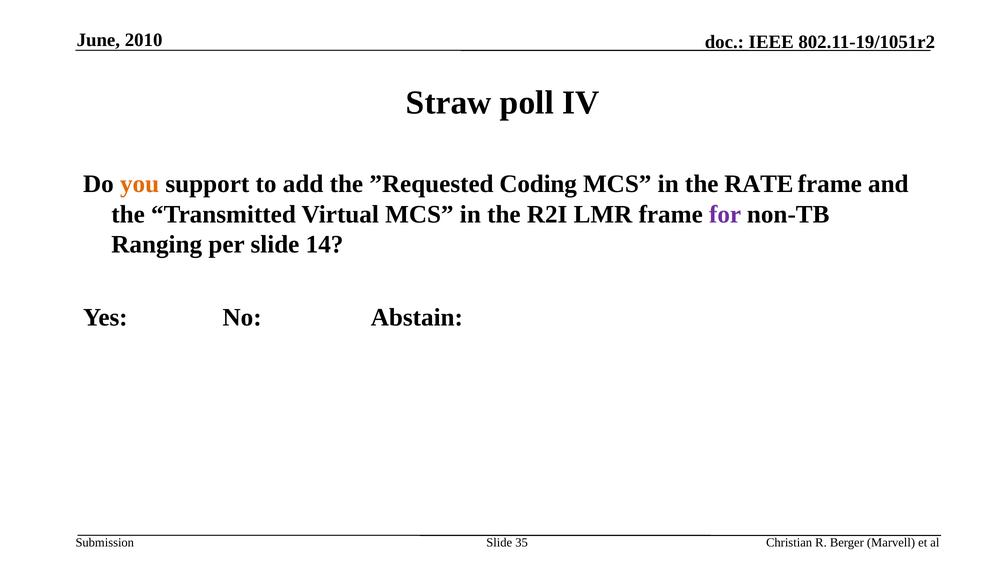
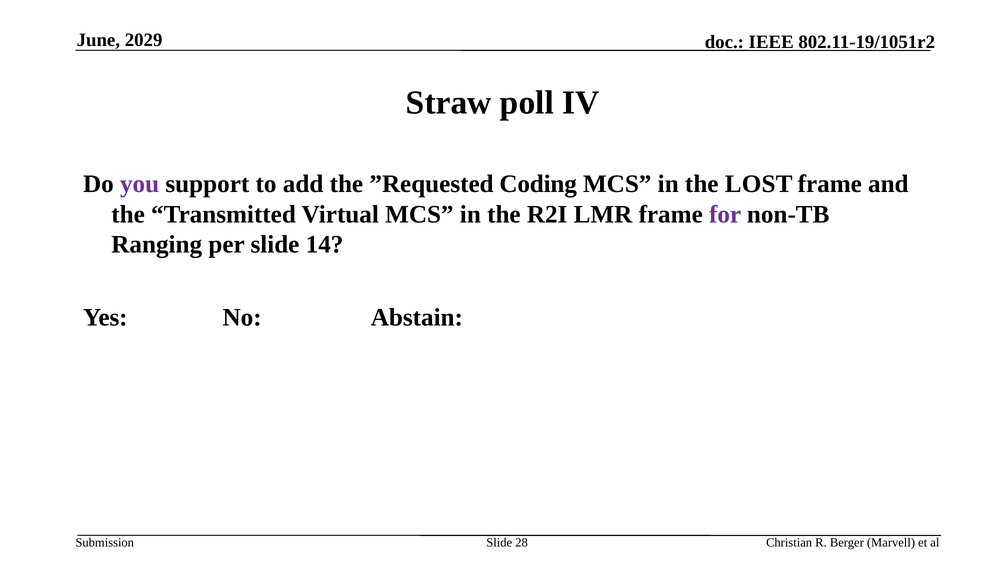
2010: 2010 -> 2029 (144, 40)
you colour: orange -> purple (140, 184)
RATE: RATE -> LOST (759, 184)
35: 35 -> 28 (522, 543)
